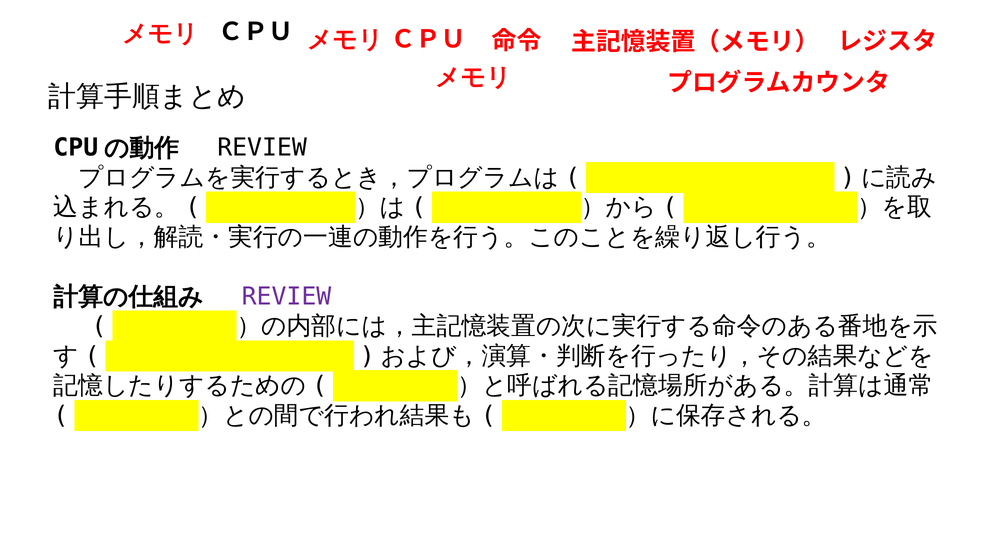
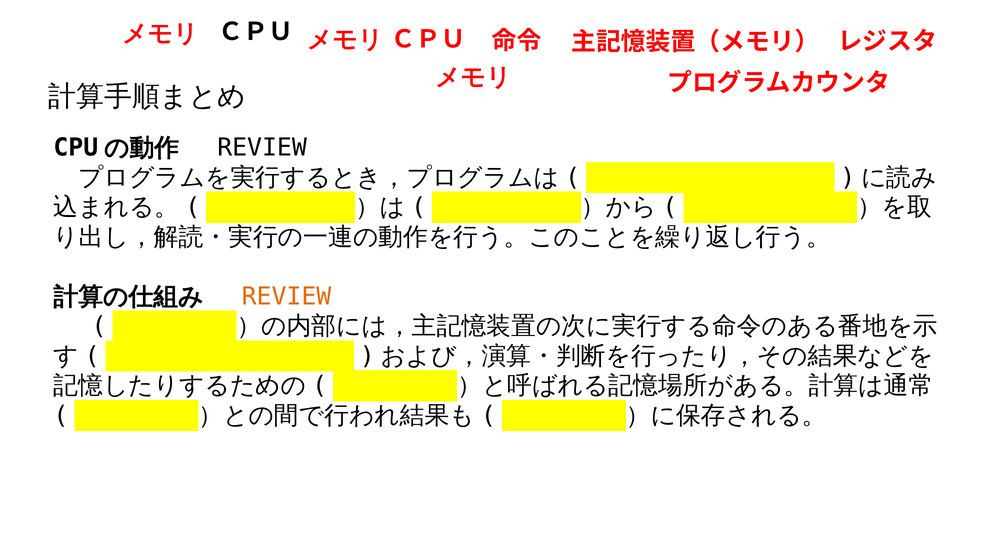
REVIEW colour: purple -> orange (286, 297)
